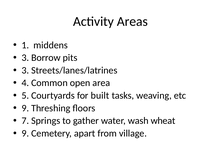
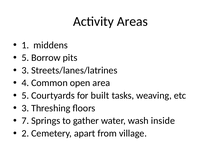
3: 3 -> 5 (25, 58)
9: 9 -> 3 (25, 108)
wheat: wheat -> inside (163, 121)
9: 9 -> 2 (25, 133)
